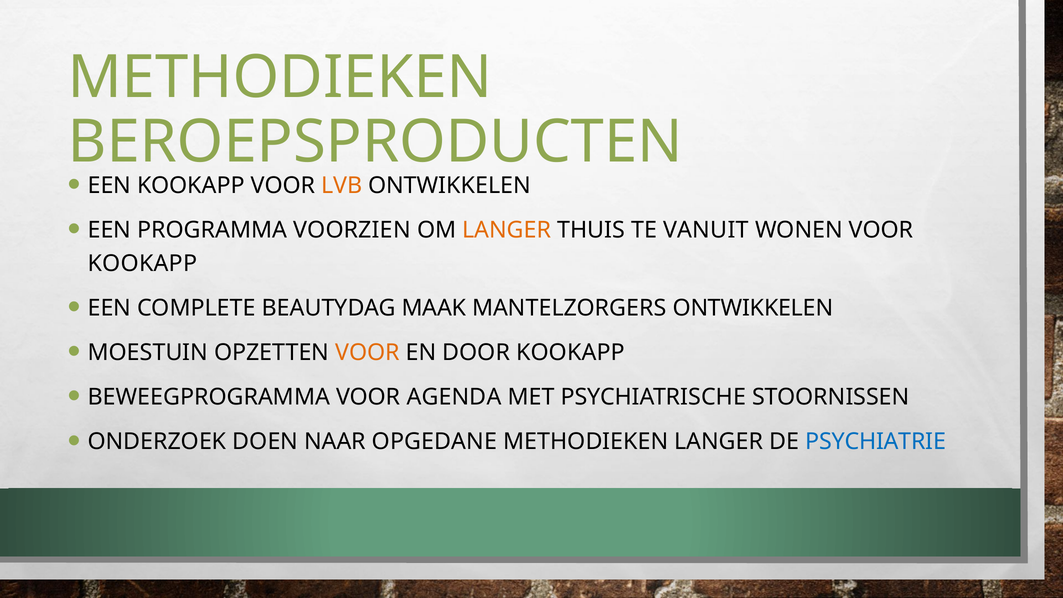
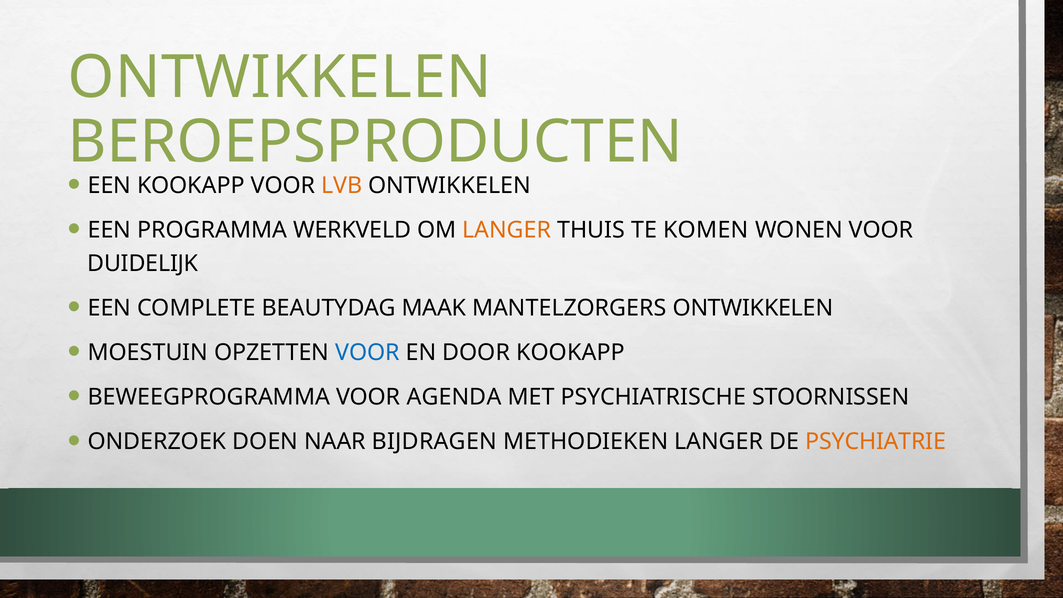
METHODIEKEN: METHODIEKEN -> ONTWIKKELEN (280, 77)
VOORZIEN: VOORZIEN -> WERKVELD (352, 230)
VANUIT: VANUIT -> KOMEN (706, 230)
KOOKAPP: KOOKAPP -> DUIDELIJK (143, 263)
VOOR colour: orange -> blue (367, 352)
OPGEDANE: OPGEDANE -> BIJDRAGEN (434, 441)
PSYCHIATRIE colour: blue -> orange (876, 441)
